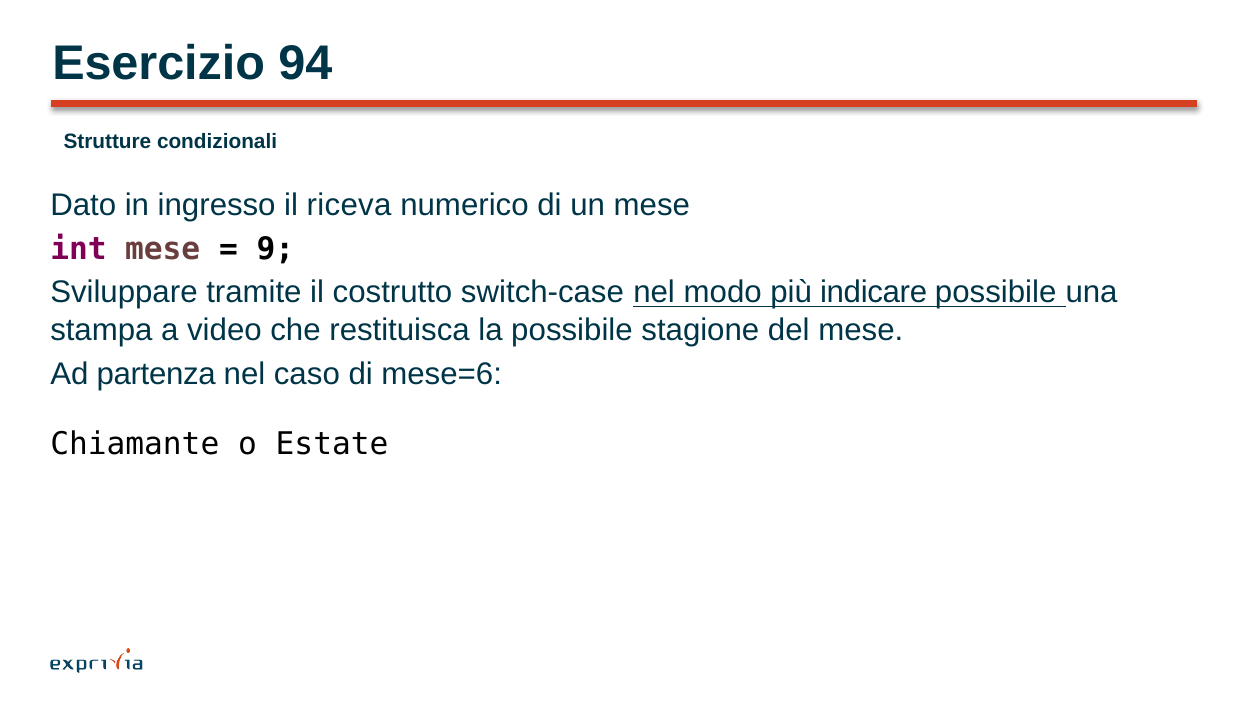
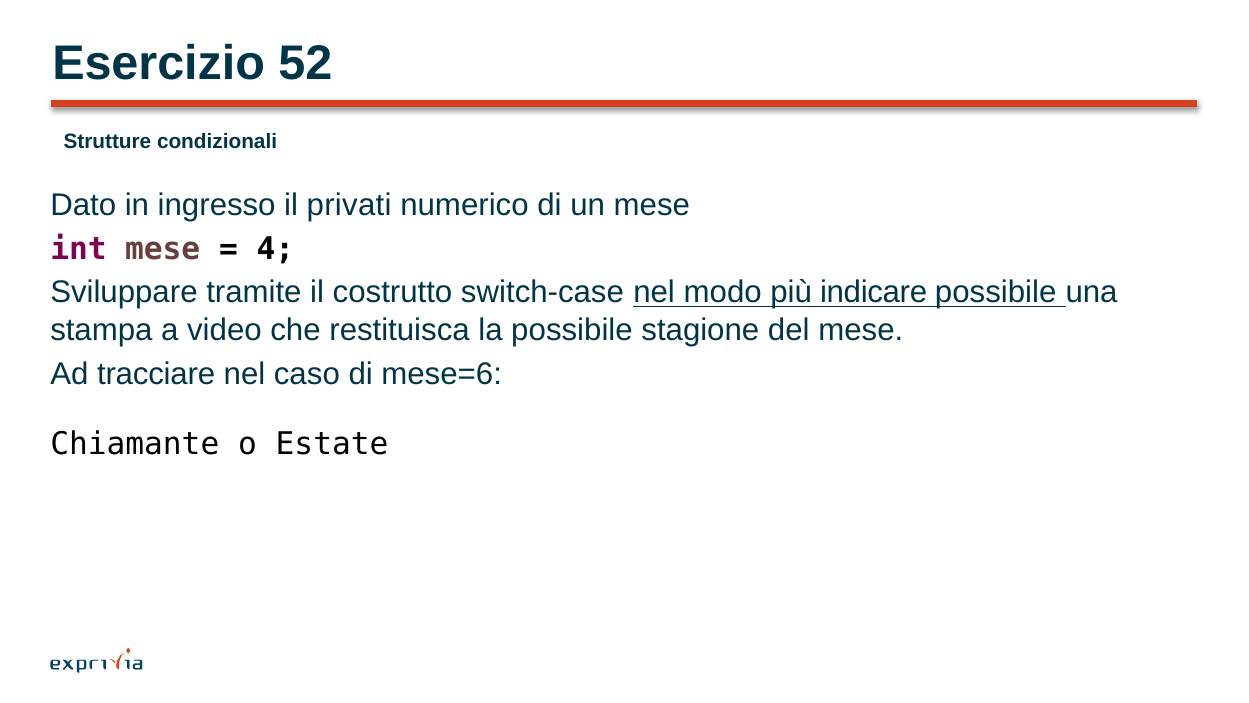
94: 94 -> 52 (305, 63)
riceva: riceva -> privati (349, 205)
9: 9 -> 4 (275, 249)
partenza: partenza -> tracciare (156, 374)
